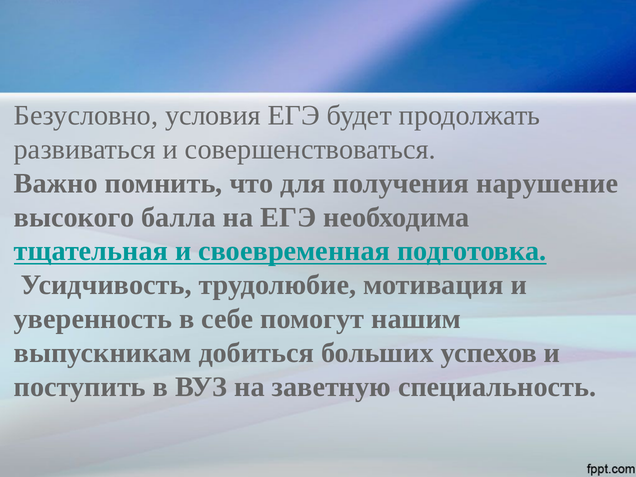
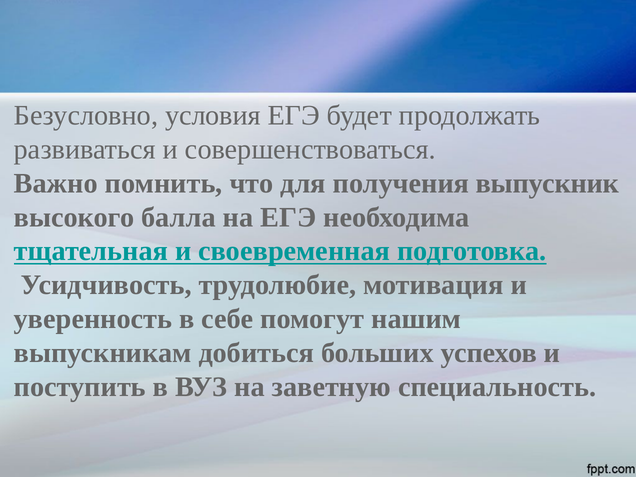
нарушение: нарушение -> выпускник (547, 183)
